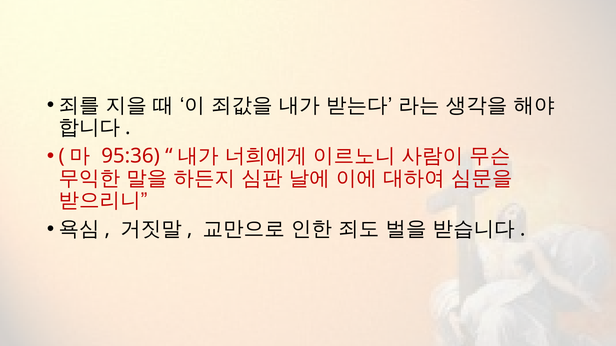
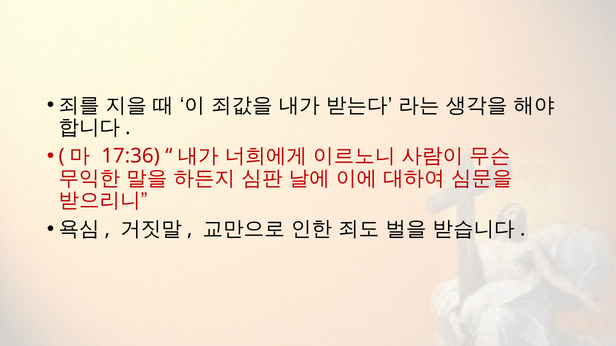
95:36: 95:36 -> 17:36 (131, 156)
